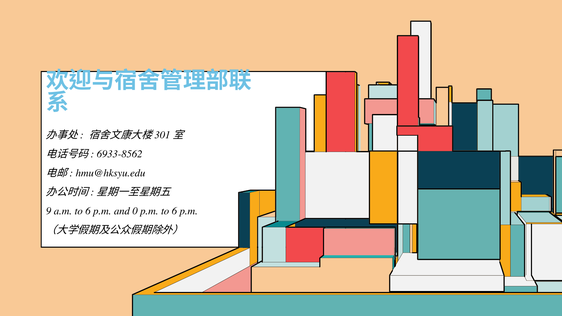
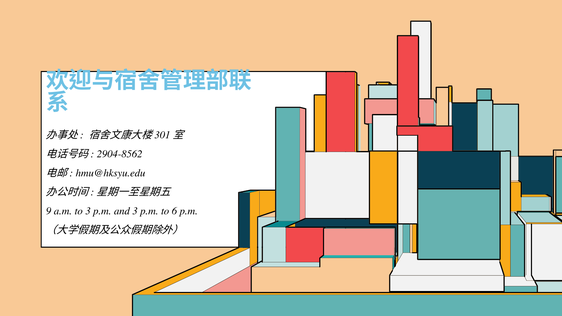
6933-8562: 6933-8562 -> 2904-8562 (120, 154)
a.m to 6: 6 -> 3 (88, 211)
and 0: 0 -> 3 (135, 211)
